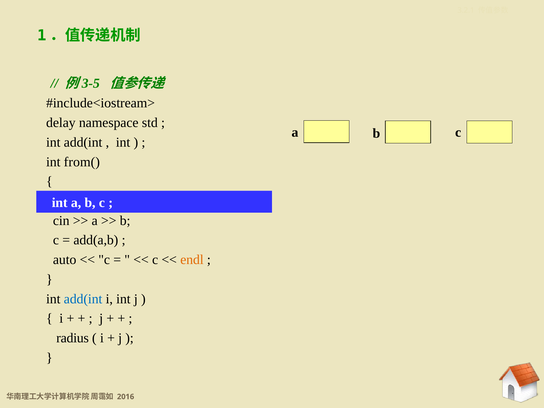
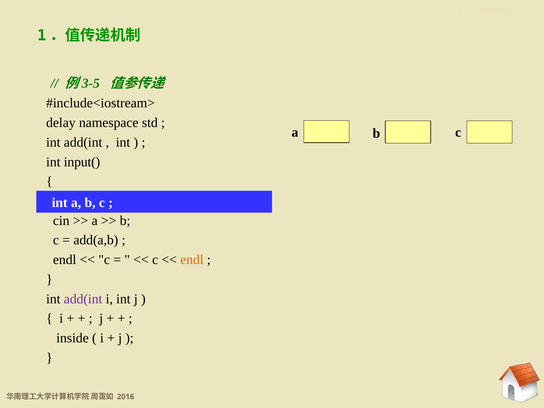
from(: from( -> input( (82, 162)
auto: auto -> endl (65, 260)
add(int colour: blue -> purple (83, 299)
radius: radius -> inside (73, 338)
